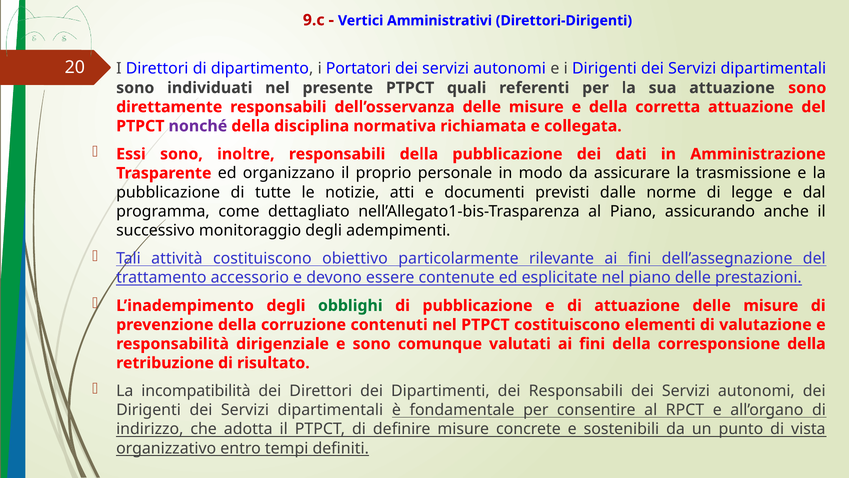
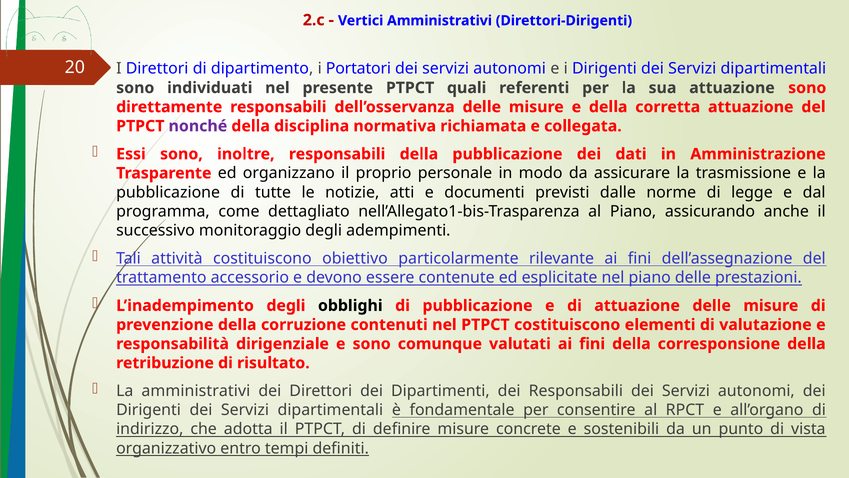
9.c: 9.c -> 2.c (314, 20)
obblighi colour: green -> black (350, 305)
La incompatibilità: incompatibilità -> amministrativi (196, 391)
